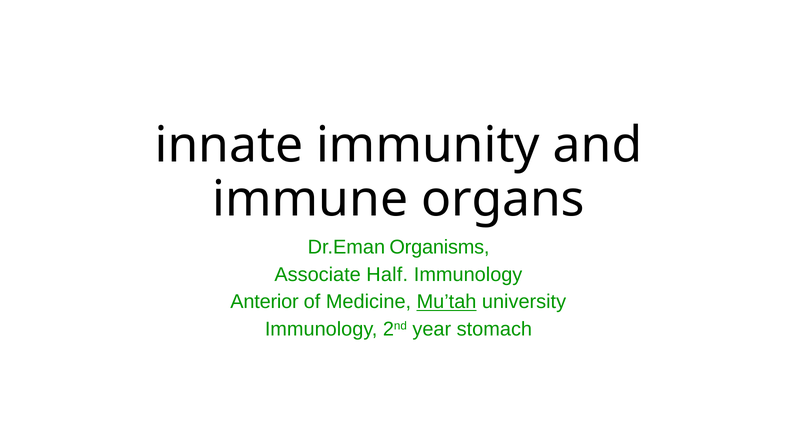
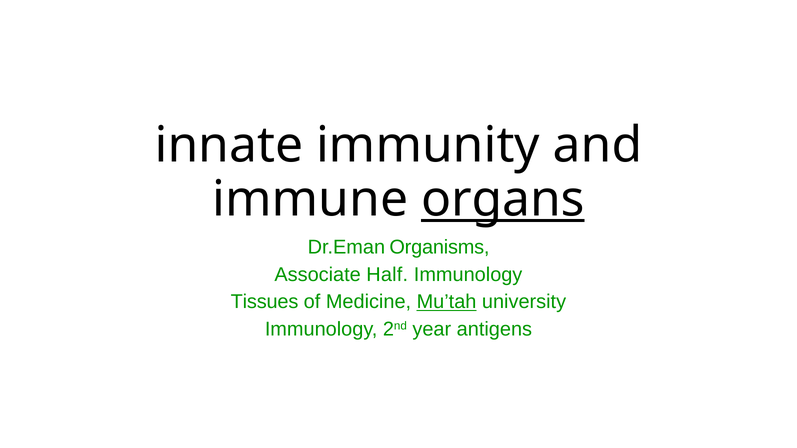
organs underline: none -> present (503, 199)
Anterior: Anterior -> Tissues (265, 302)
stomach: stomach -> antigens (494, 330)
